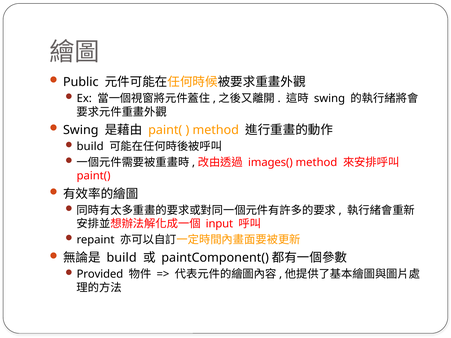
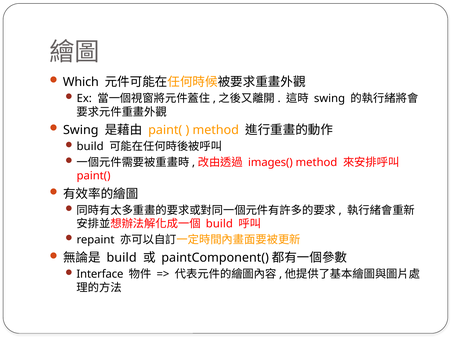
Public: Public -> Which (81, 82)
input: input -> build (219, 224)
Provided: Provided -> Interface (100, 274)
